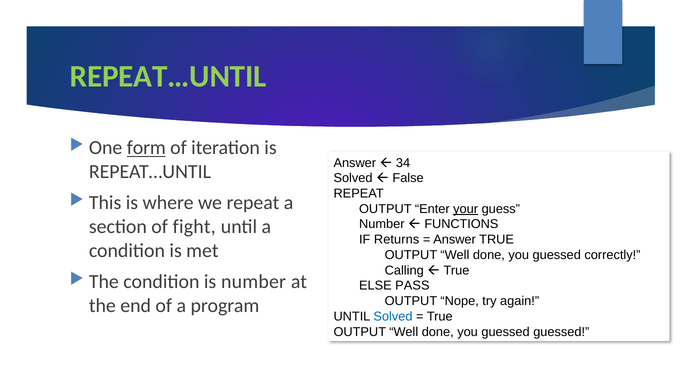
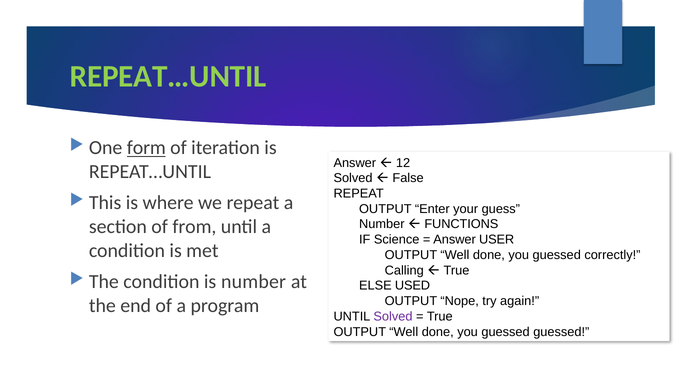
34: 34 -> 12 (403, 163)
your underline: present -> none (466, 209)
fight: fight -> from (194, 227)
Returns: Returns -> Science (397, 239)
Answer TRUE: TRUE -> USER (497, 239)
PASS: PASS -> USED (413, 285)
Solved colour: blue -> purple (393, 316)
